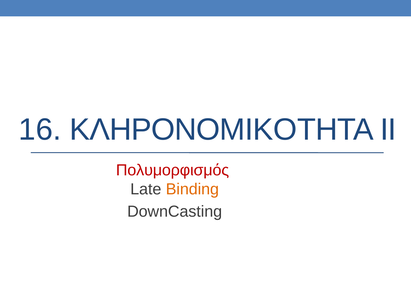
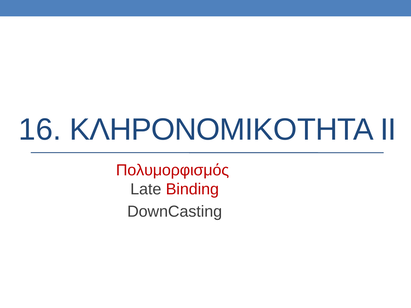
Binding colour: orange -> red (192, 189)
